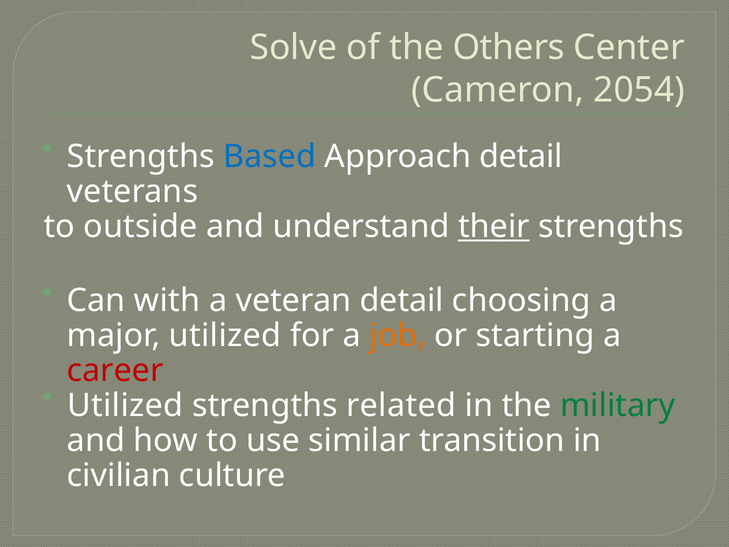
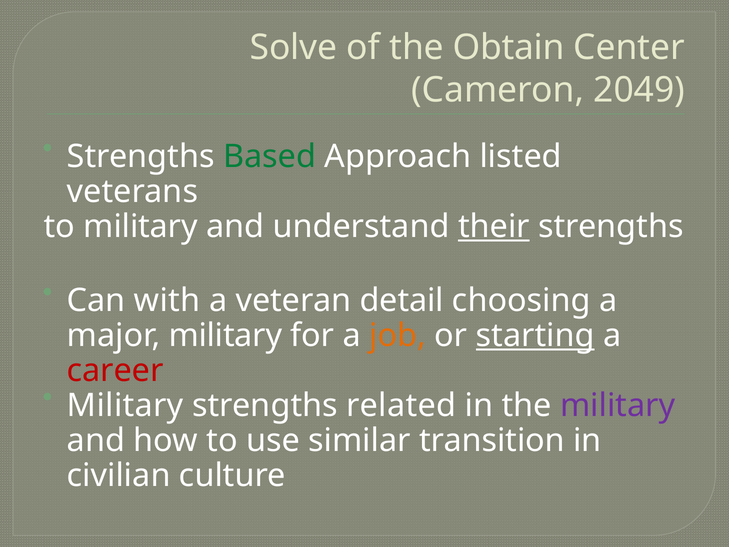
Others: Others -> Obtain (509, 48)
2054: 2054 -> 2049 (639, 90)
Based colour: blue -> green (270, 157)
Approach detail: detail -> listed (521, 157)
to outside: outside -> military (141, 227)
major utilized: utilized -> military (225, 335)
starting underline: none -> present (535, 335)
Utilized: Utilized -> Military (125, 406)
military colour: green -> purple (618, 406)
